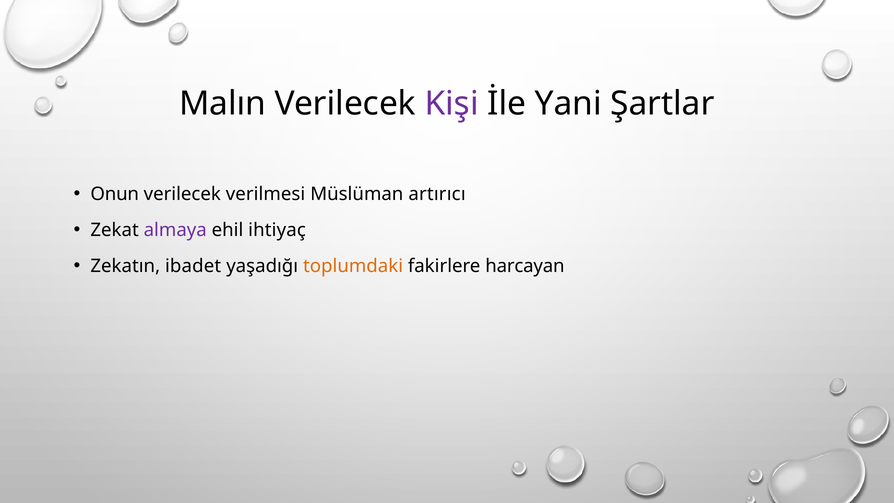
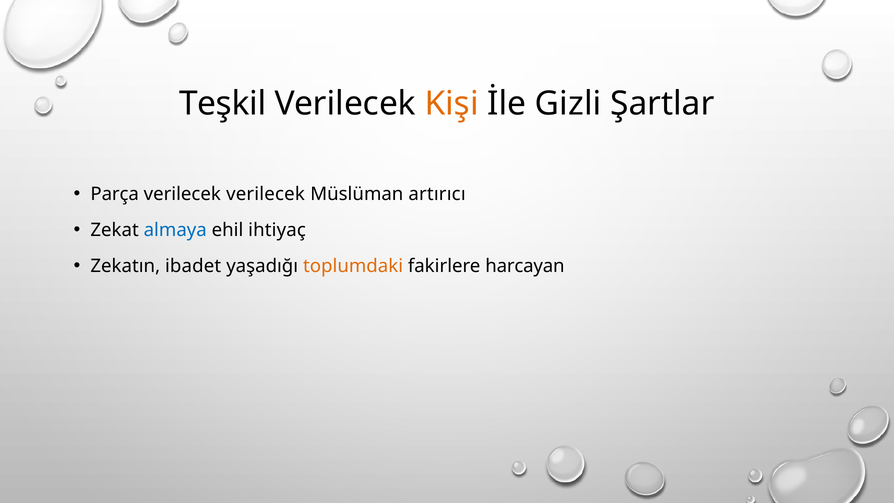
Malın: Malın -> Teşkil (223, 104)
Kişi colour: purple -> orange (452, 104)
Yani: Yani -> Gizli (568, 104)
Onun: Onun -> Parça (115, 194)
verilecek verilmesi: verilmesi -> verilecek (265, 194)
almaya colour: purple -> blue (175, 230)
